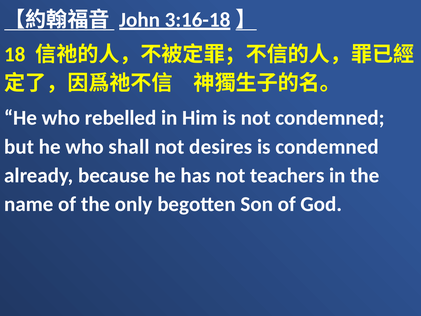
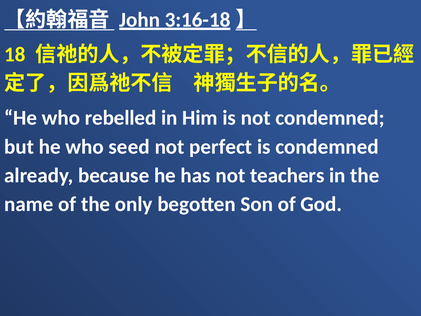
shall: shall -> seed (129, 147)
desires: desires -> perfect (221, 147)
